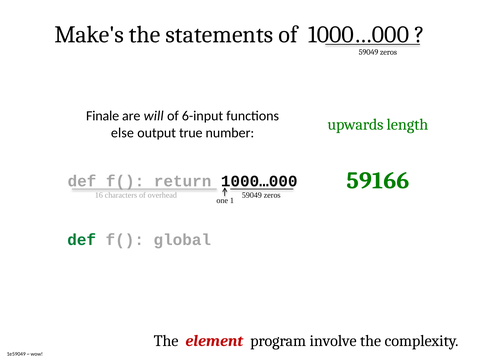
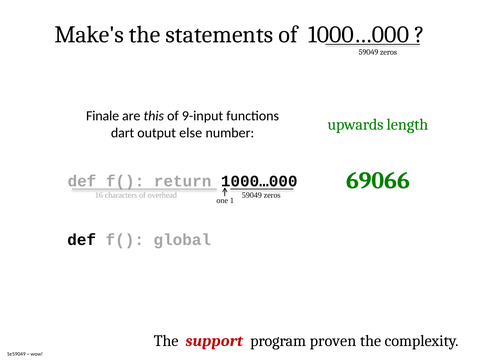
will: will -> this (154, 116)
6-input: 6-input -> 9-input (202, 116)
else: else -> dart (123, 133)
true: true -> else (191, 133)
59166: 59166 -> 69066 (378, 180)
def colour: green -> black (82, 239)
element: element -> support (214, 340)
involve: involve -> proven (333, 340)
